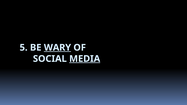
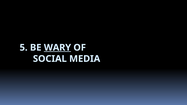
MEDIA underline: present -> none (85, 59)
